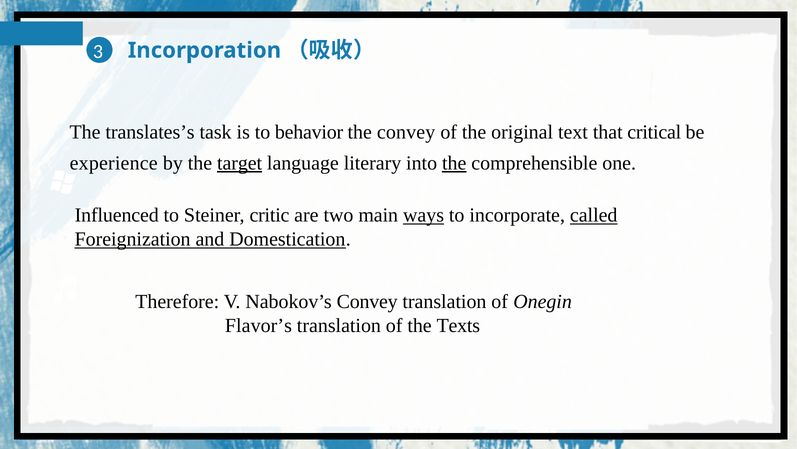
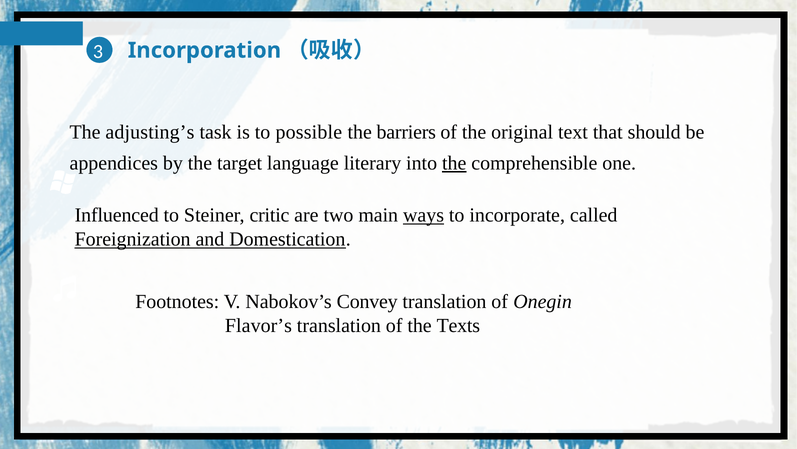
translates’s: translates’s -> adjusting’s (150, 132)
behavior: behavior -> possible (309, 132)
the convey: convey -> barriers (406, 132)
critical: critical -> should (654, 132)
experience: experience -> appendices (114, 163)
target underline: present -> none (240, 163)
called underline: present -> none (594, 215)
Therefore: Therefore -> Footnotes (177, 301)
